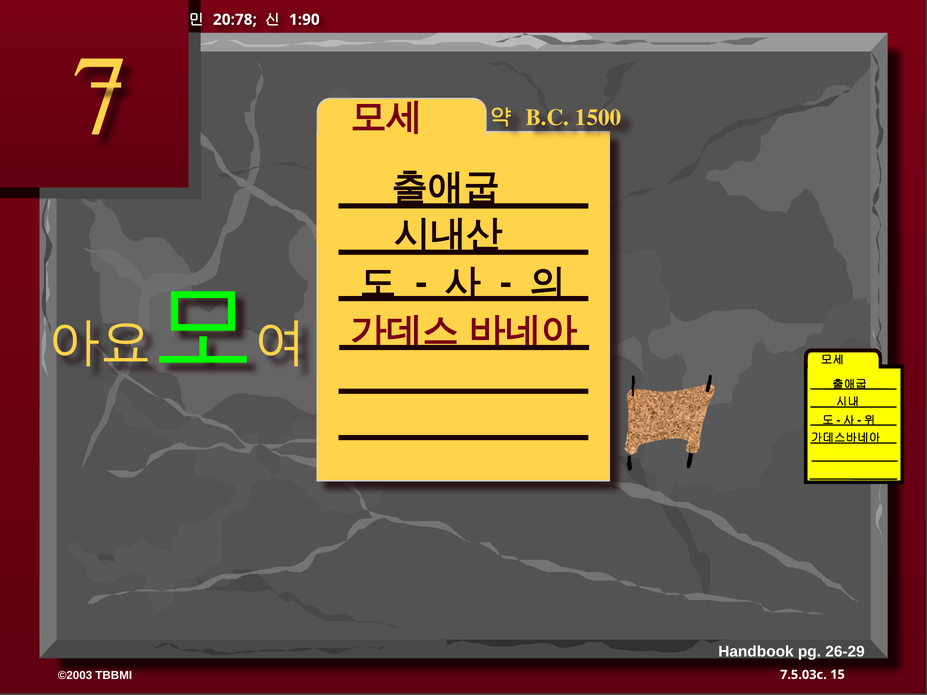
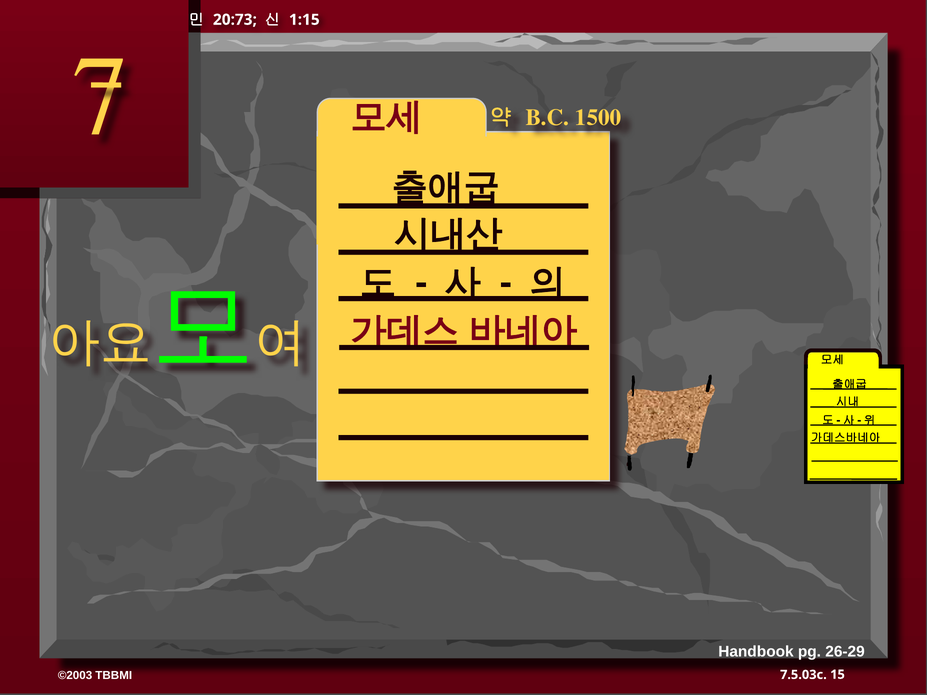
20:78: 20:78 -> 20:73 (235, 20)
1:90: 1:90 -> 1:15 (304, 20)
